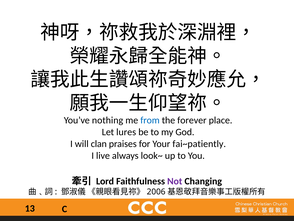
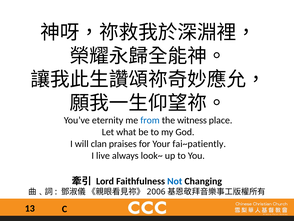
nothing: nothing -> eternity (108, 120)
forever: forever -> witness (192, 120)
lures: lures -> what (126, 132)
Not colour: purple -> blue (175, 181)
